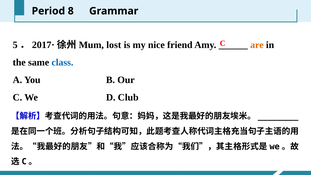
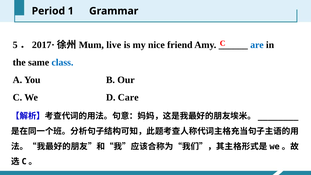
8: 8 -> 1 (71, 11)
lost: lost -> live (114, 45)
are colour: orange -> blue (257, 45)
Club: Club -> Care (128, 97)
